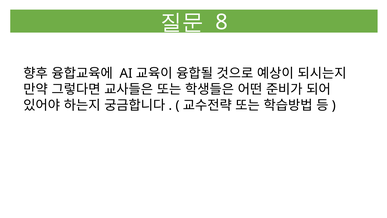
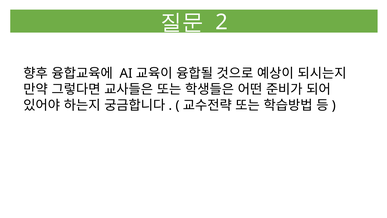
8: 8 -> 2 (222, 22)
